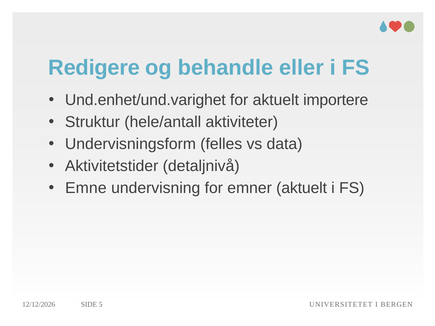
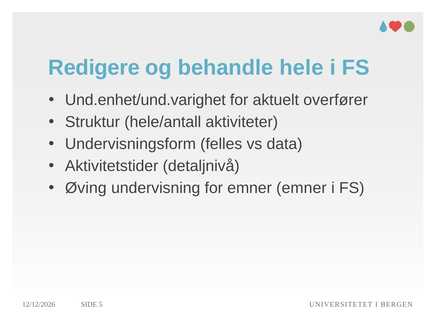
eller: eller -> hele (301, 68)
importere: importere -> overfører (336, 100)
Emne: Emne -> Øving (86, 188)
emner aktuelt: aktuelt -> emner (301, 188)
